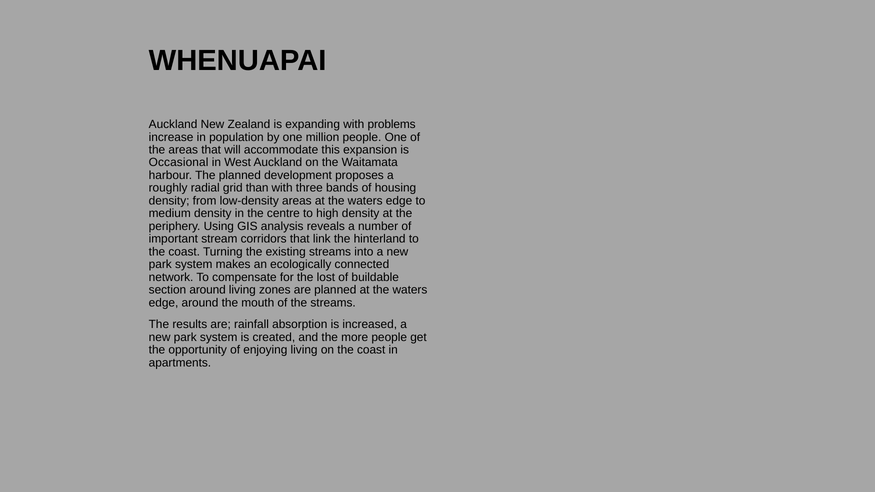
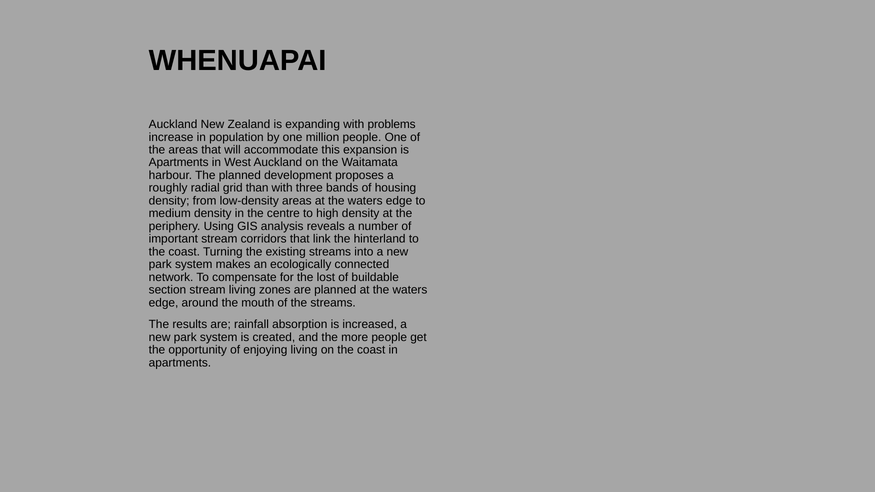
Occasional: Occasional -> Apartments (179, 163)
section around: around -> stream (208, 290)
